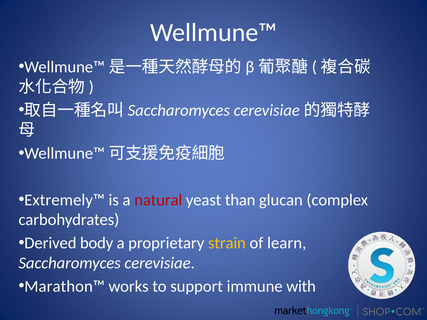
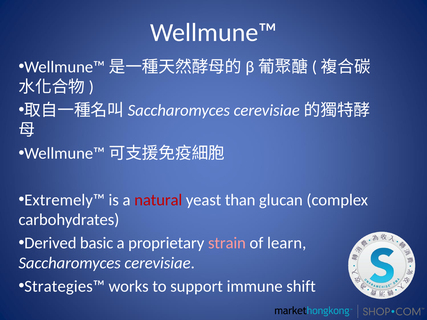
body: body -> basic (97, 243)
strain colour: yellow -> pink (227, 243)
Marathon™: Marathon™ -> Strategies™ (64, 286)
with: with -> shift (301, 286)
